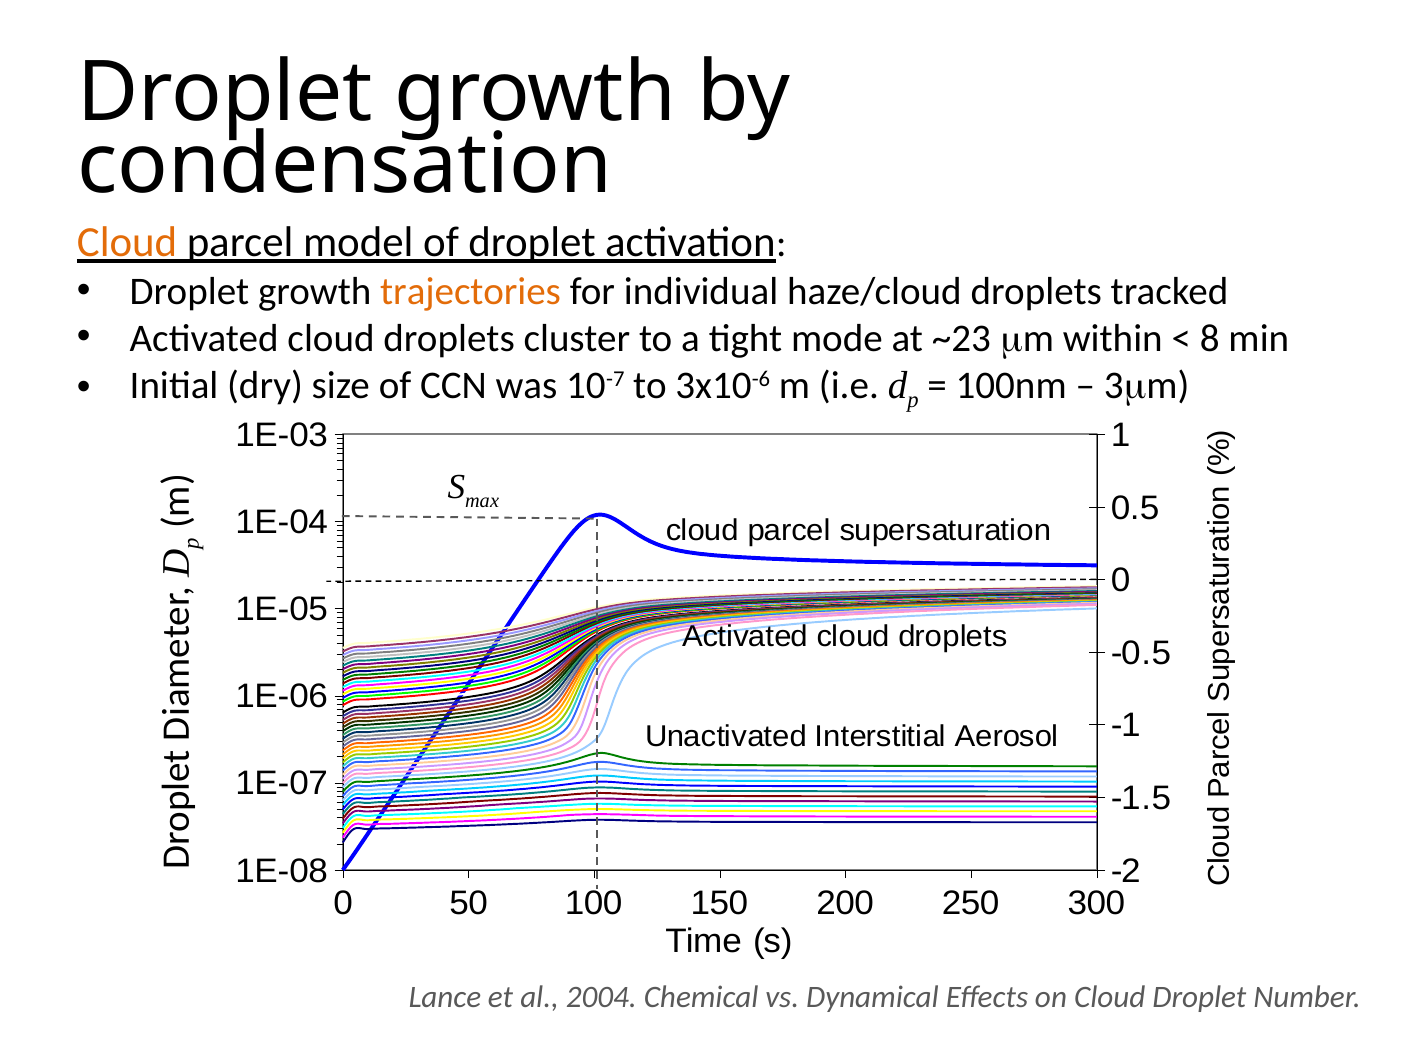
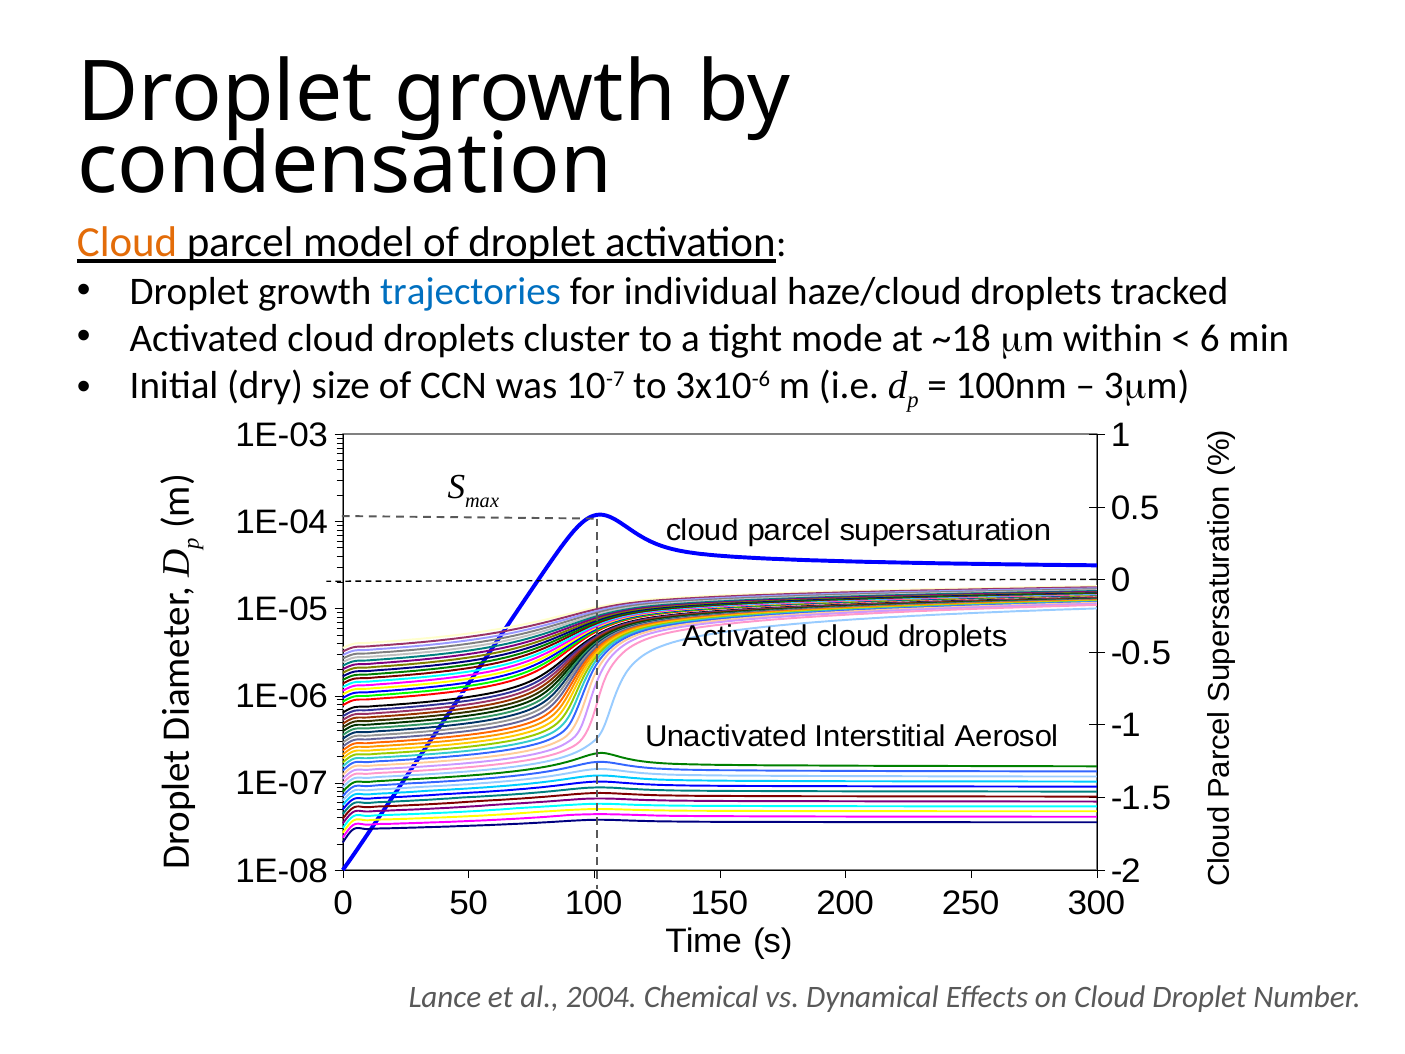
trajectories colour: orange -> blue (471, 291)
~23: ~23 -> ~18 (961, 338)
8: 8 -> 6 (1210, 338)
